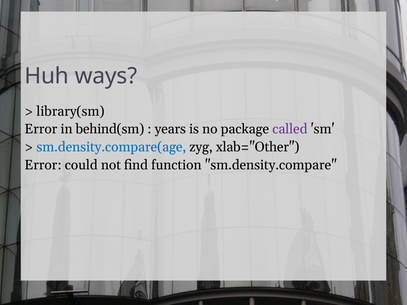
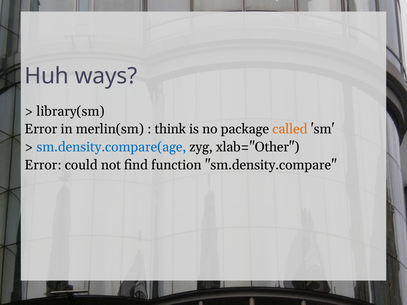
behind(sm: behind(sm -> merlin(sm (110, 129)
years: years -> think (170, 129)
called colour: purple -> orange (290, 129)
